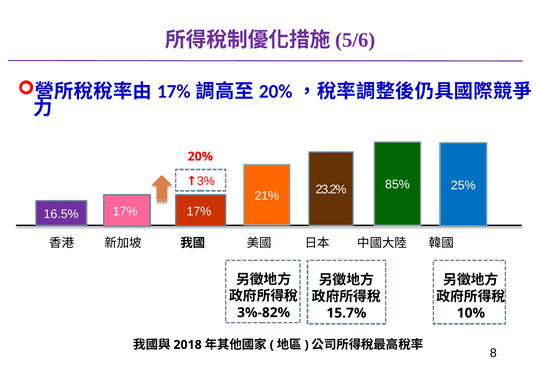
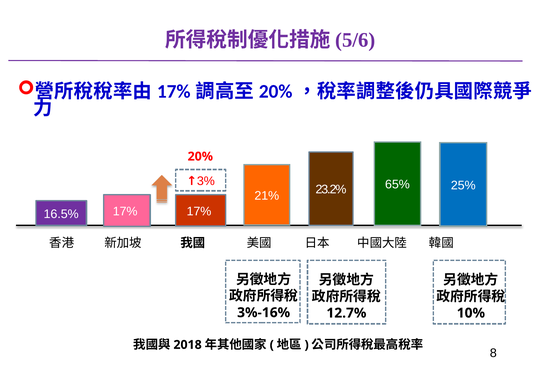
85%: 85% -> 65% (397, 184)
3%-82%: 3%-82% -> 3%-16% (264, 312)
15.7%: 15.7% -> 12.7% (346, 313)
